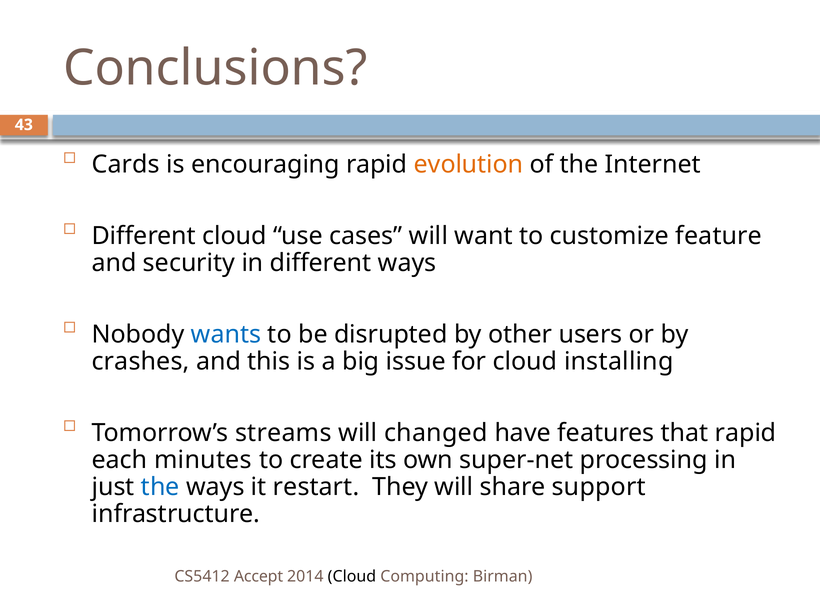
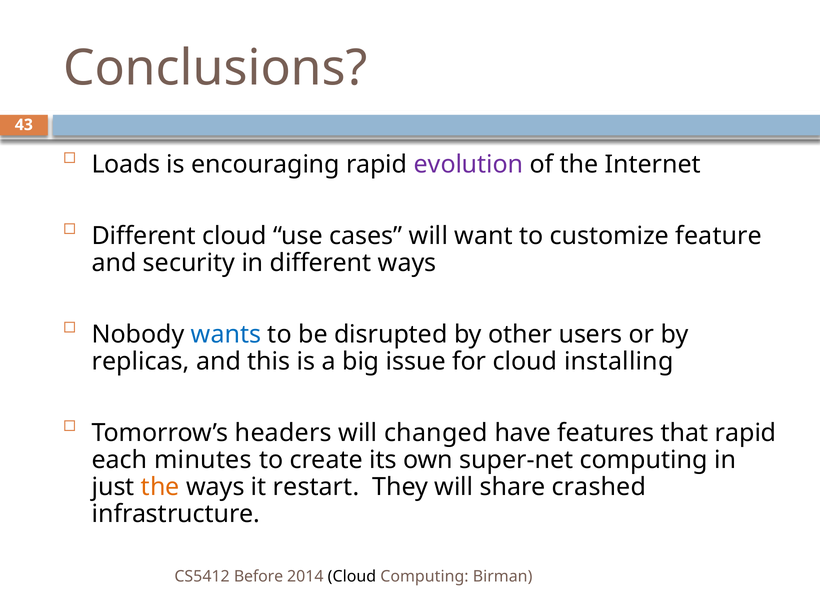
Cards: Cards -> Loads (126, 164)
evolution colour: orange -> purple (469, 164)
crashes: crashes -> replicas (141, 361)
streams: streams -> headers (283, 433)
super-net processing: processing -> computing (644, 460)
the colour: blue -> orange (160, 487)
support: support -> crashed (599, 487)
Accept: Accept -> Before (259, 576)
